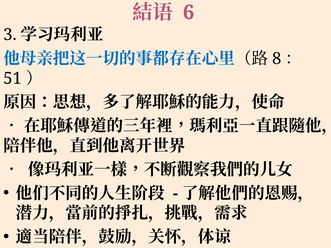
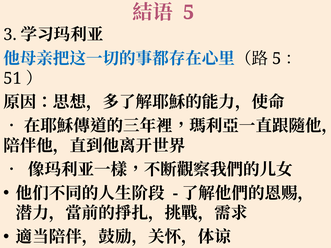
6: 6 -> 5 (189, 12)
8: 8 -> 5 (277, 59)
